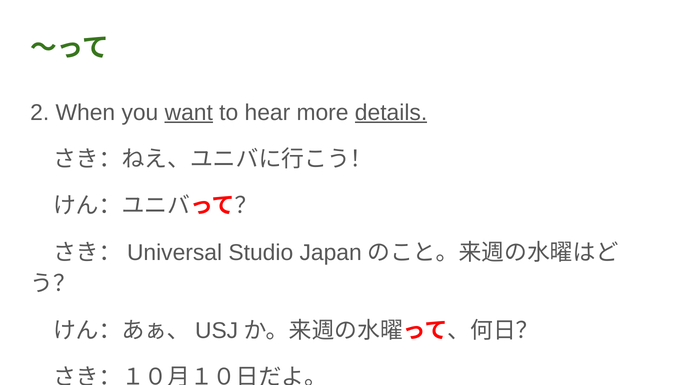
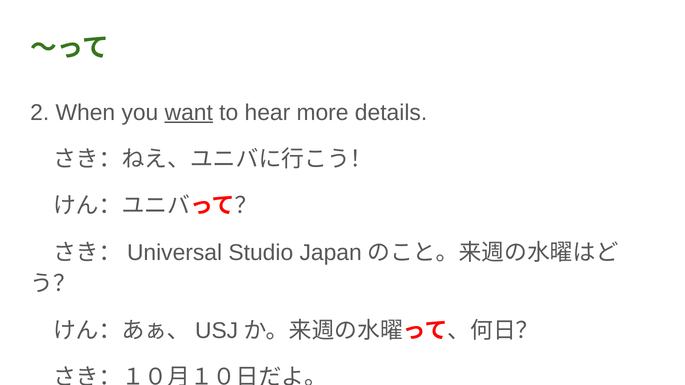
details underline: present -> none (391, 113)
